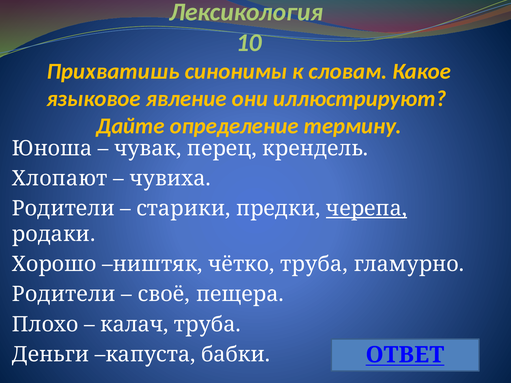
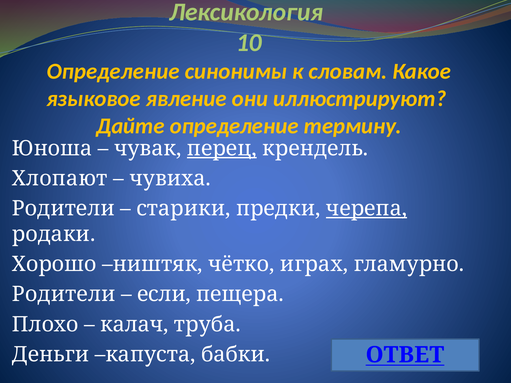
Прихватишь: Прихватишь -> Определение (113, 72)
перец underline: none -> present (222, 149)
чётко труба: труба -> играх (314, 264)
своё: своё -> если (164, 294)
